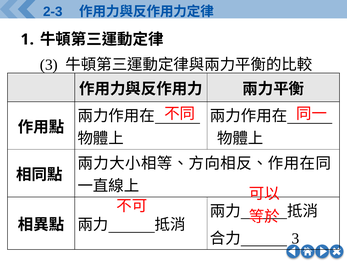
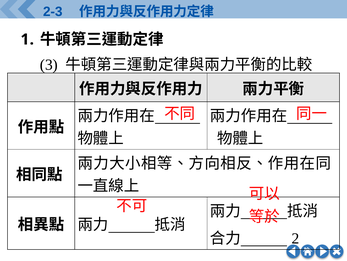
3: 3 -> 2 (295, 238)
